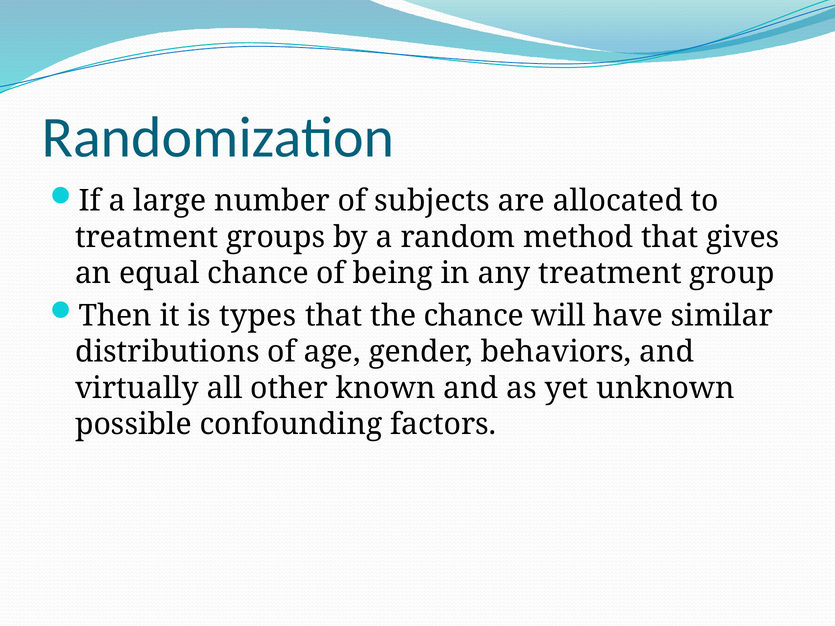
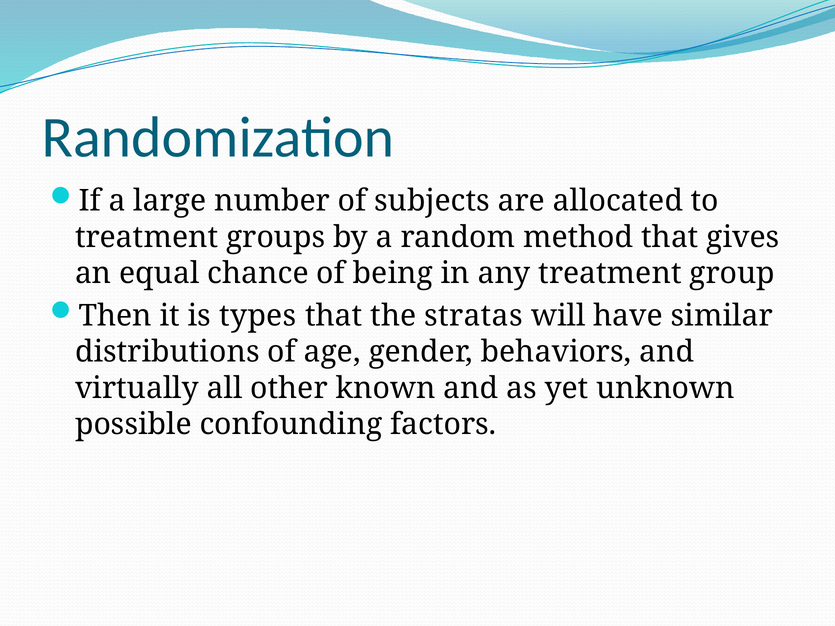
the chance: chance -> stratas (474, 316)
